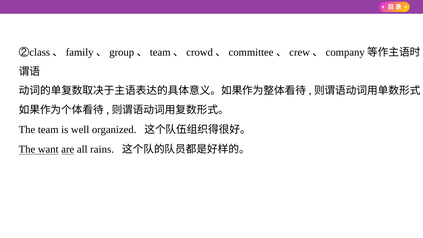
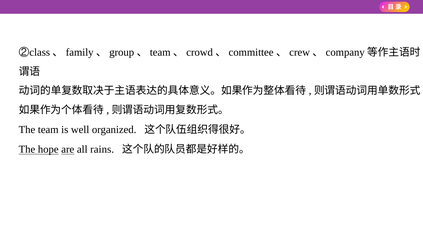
want: want -> hope (48, 149)
